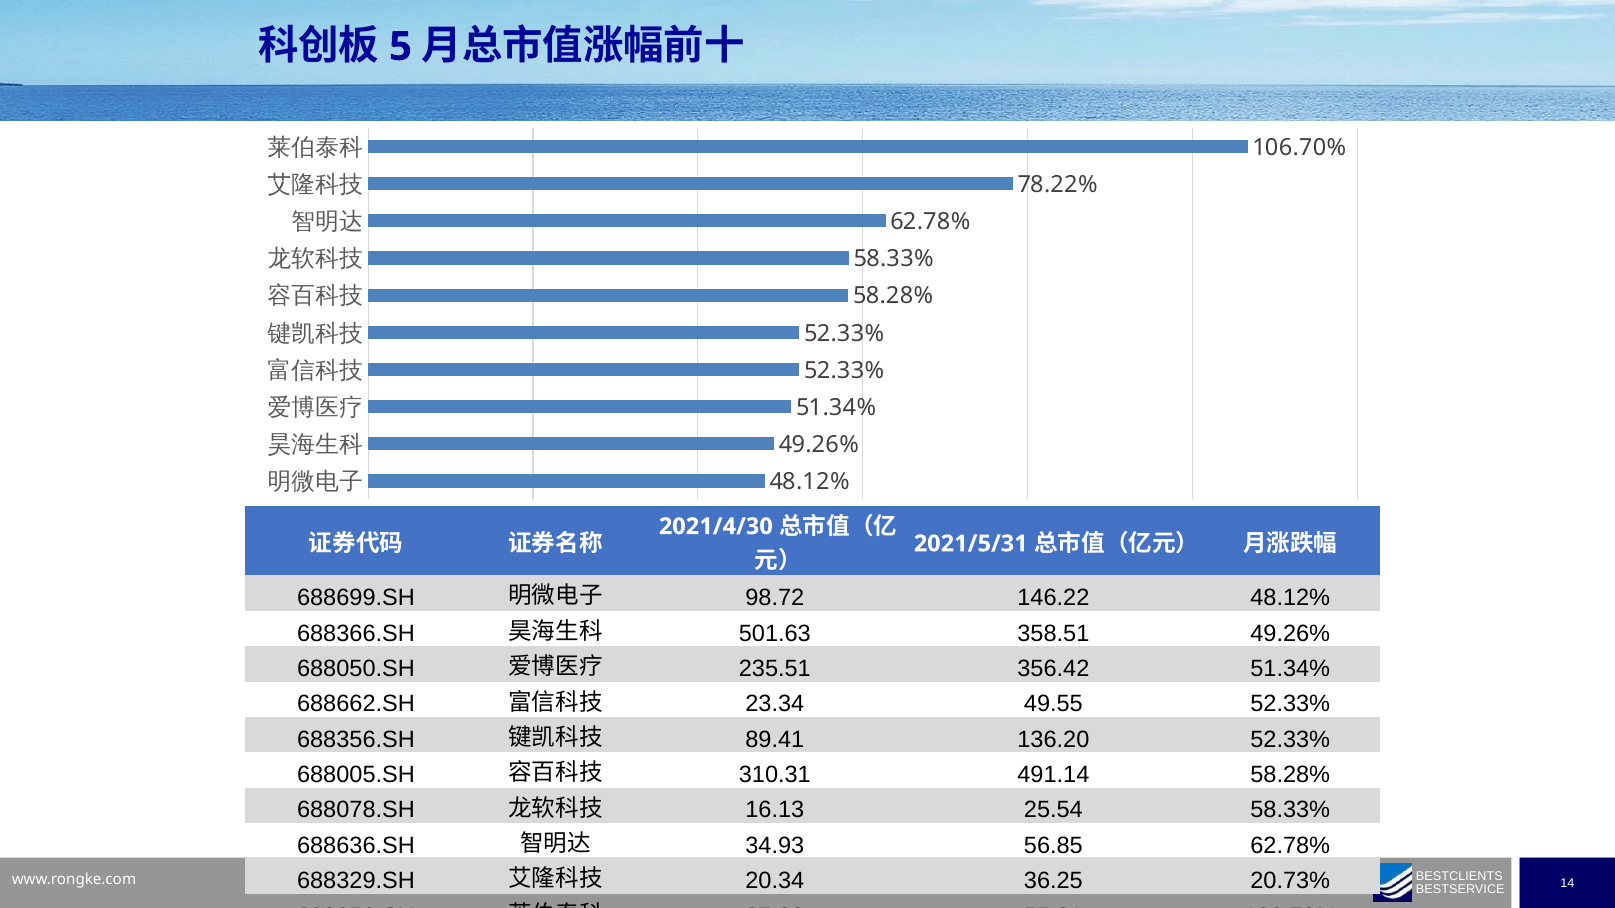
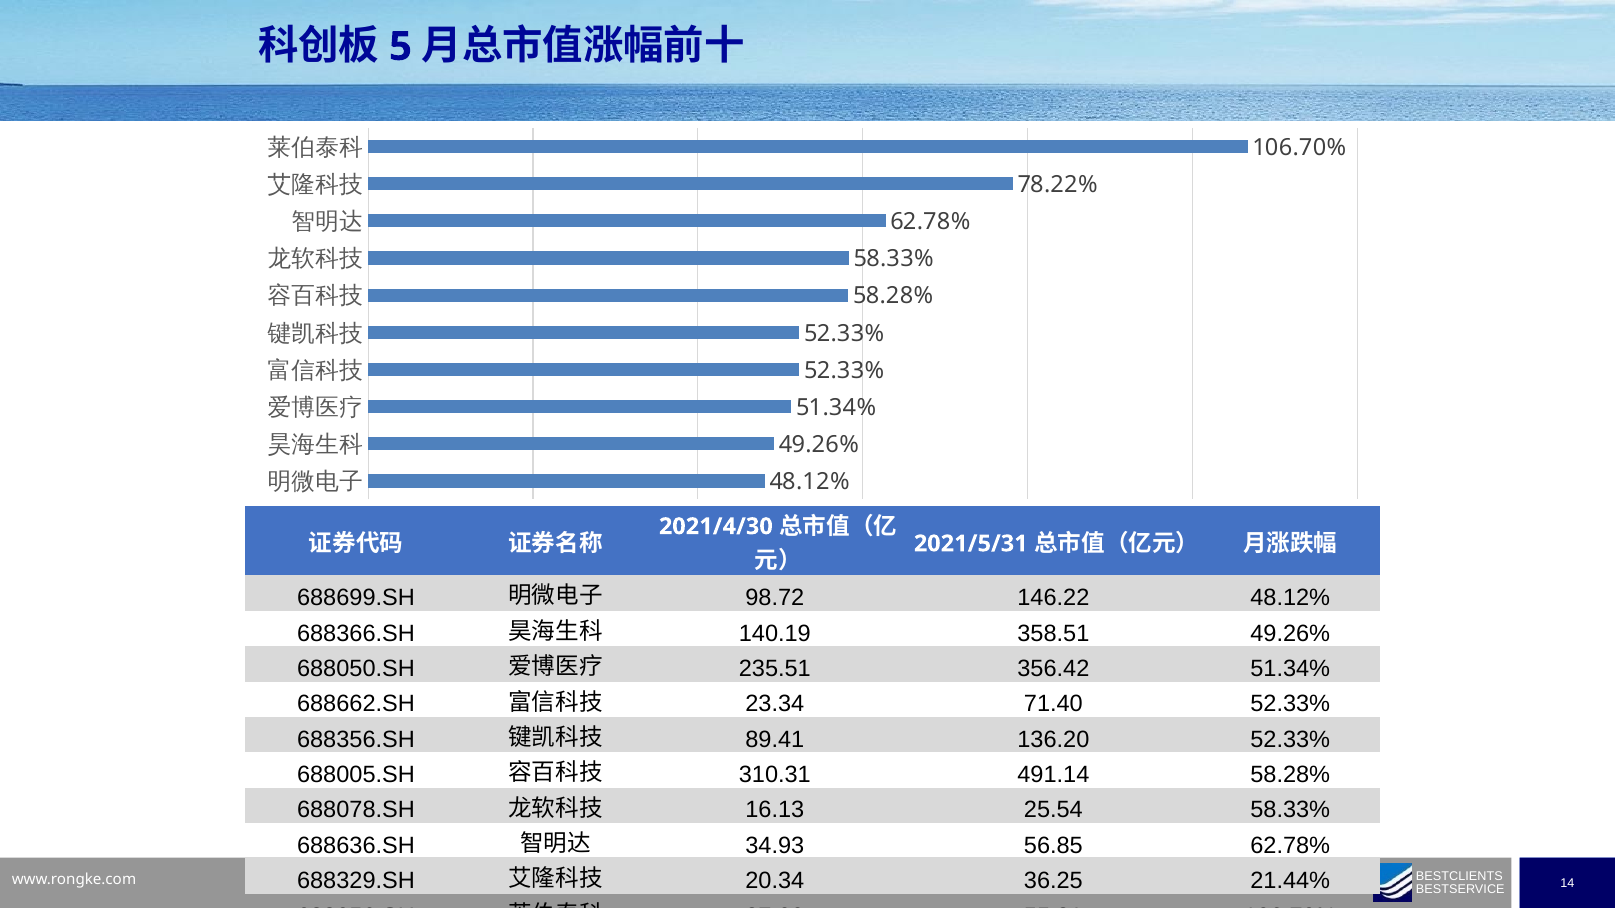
501.63: 501.63 -> 140.19 (775, 634)
49.55: 49.55 -> 71.40 (1053, 704)
20.73%: 20.73% -> 21.44% (1290, 881)
